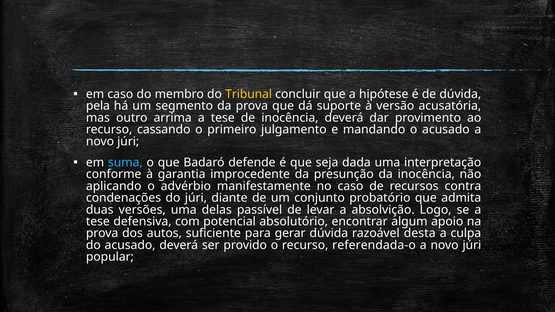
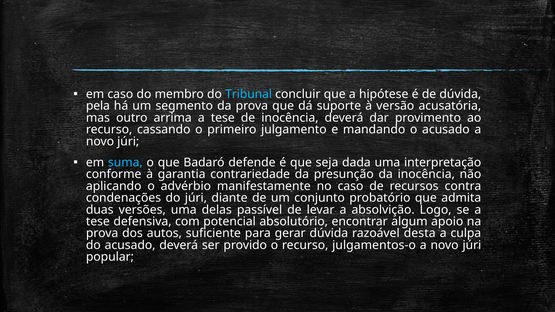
Tribunal colour: yellow -> light blue (249, 94)
improcedente: improcedente -> contrariedade (250, 174)
referendada-o: referendada-o -> julgamentos-o (374, 245)
